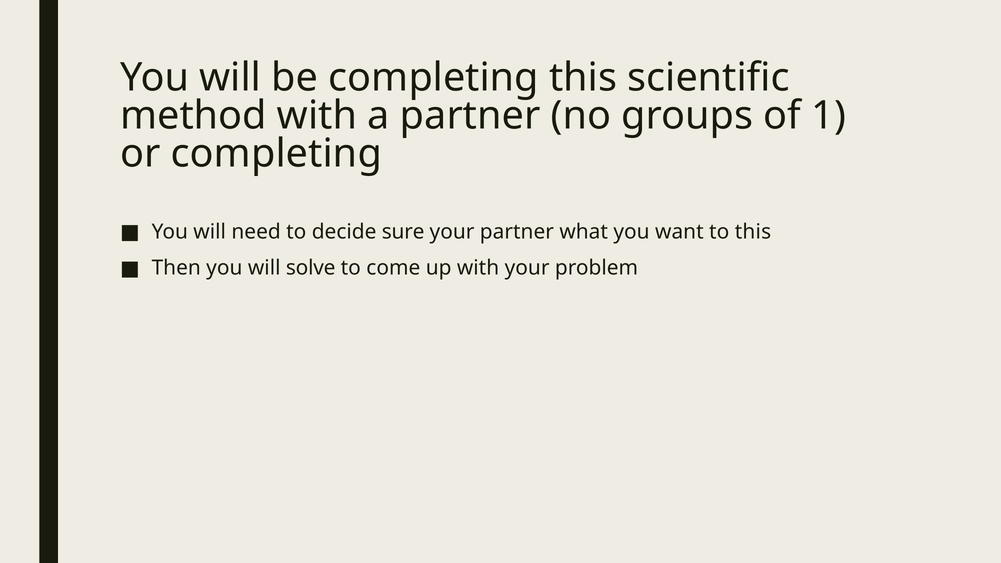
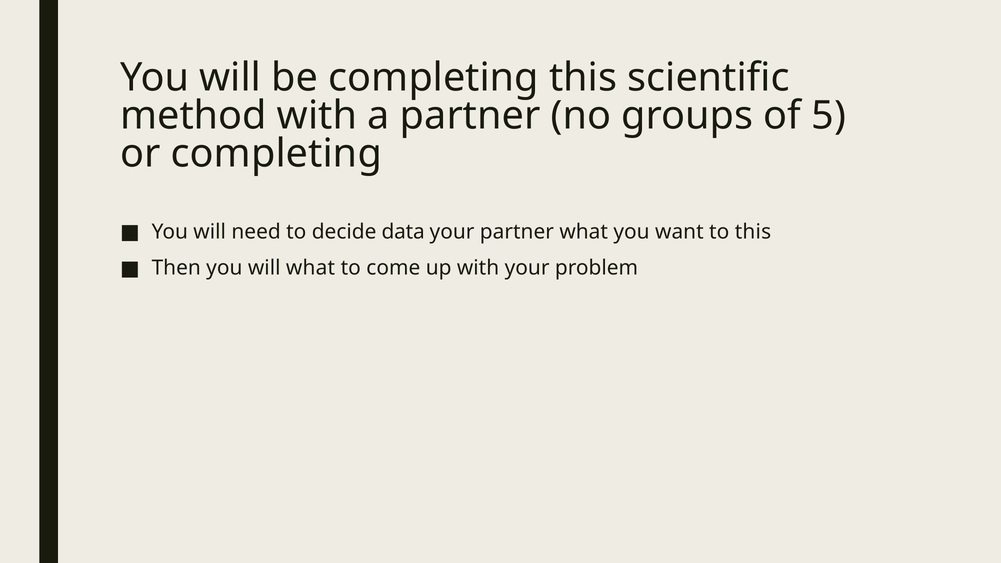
1: 1 -> 5 (829, 116)
sure: sure -> data (403, 232)
will solve: solve -> what (311, 268)
